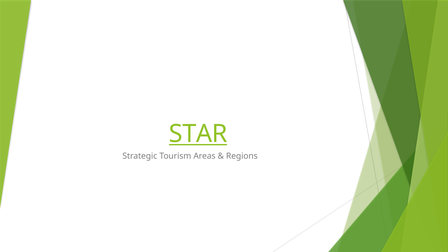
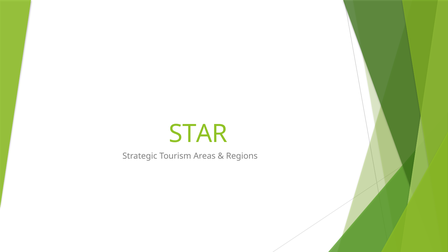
STAR underline: present -> none (198, 134)
